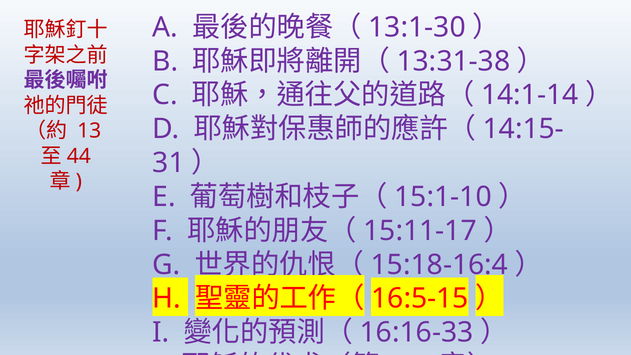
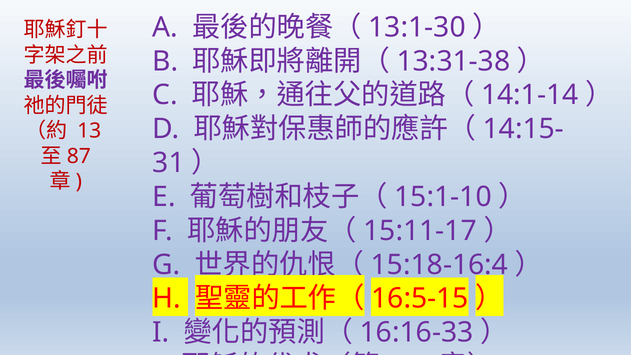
44: 44 -> 87 (79, 156)
